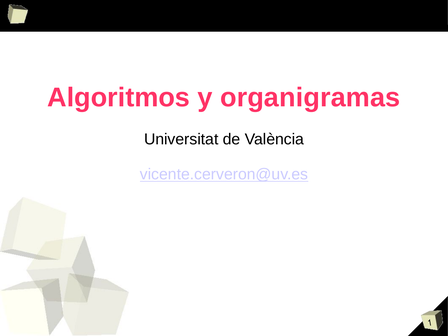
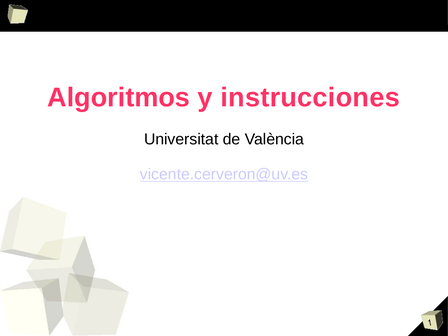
organigramas: organigramas -> instrucciones (310, 98)
